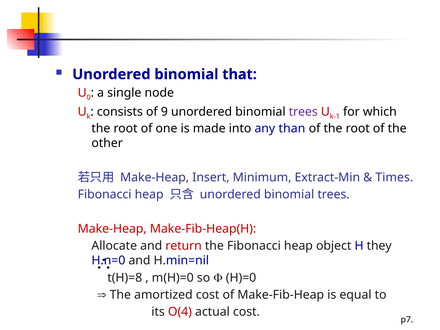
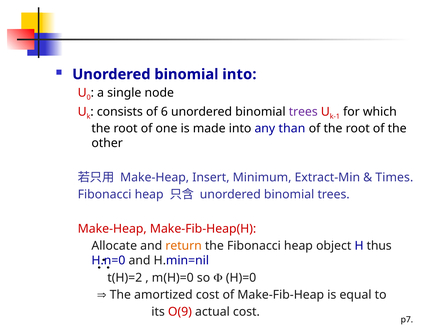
binomial that: that -> into (239, 74)
9: 9 -> 6 (164, 112)
return colour: red -> orange (184, 246)
they: they -> thus (379, 246)
t(H)=8: t(H)=8 -> t(H)=2 (125, 278)
O(4: O(4 -> O(9 (180, 312)
